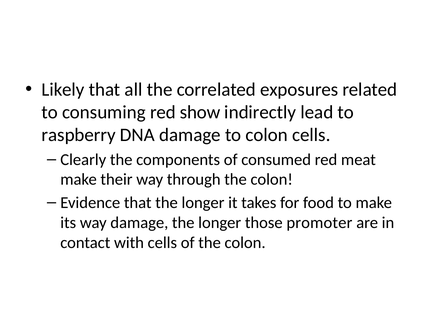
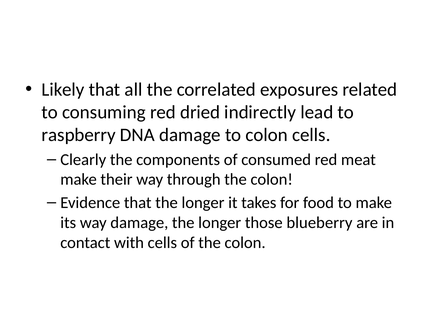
show: show -> dried (200, 112)
promoter: promoter -> blueberry (319, 223)
